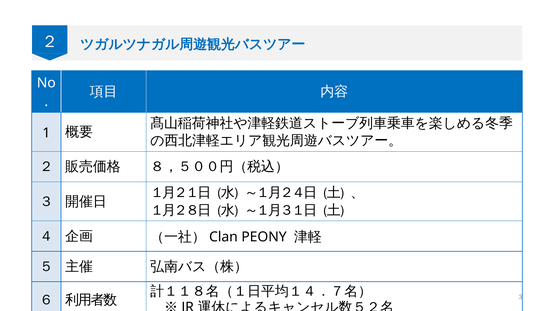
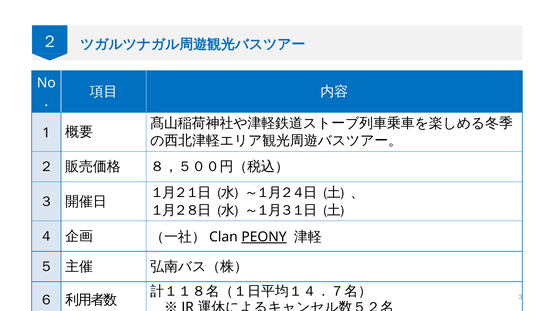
PEONY underline: none -> present (264, 237)
